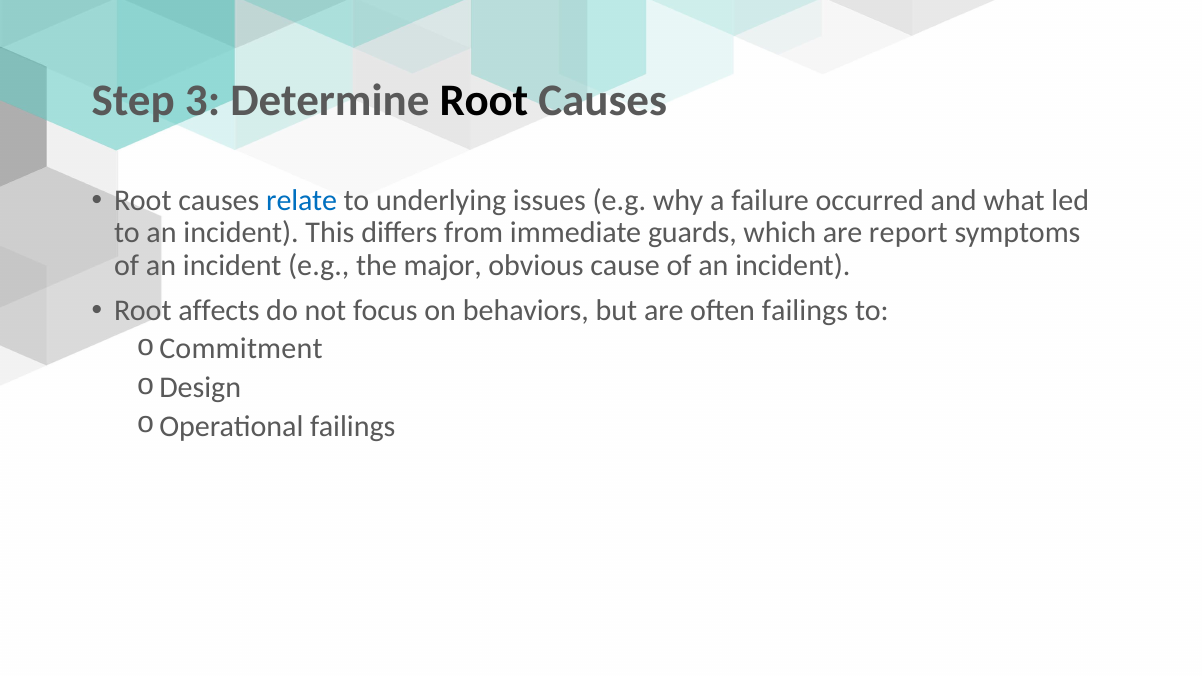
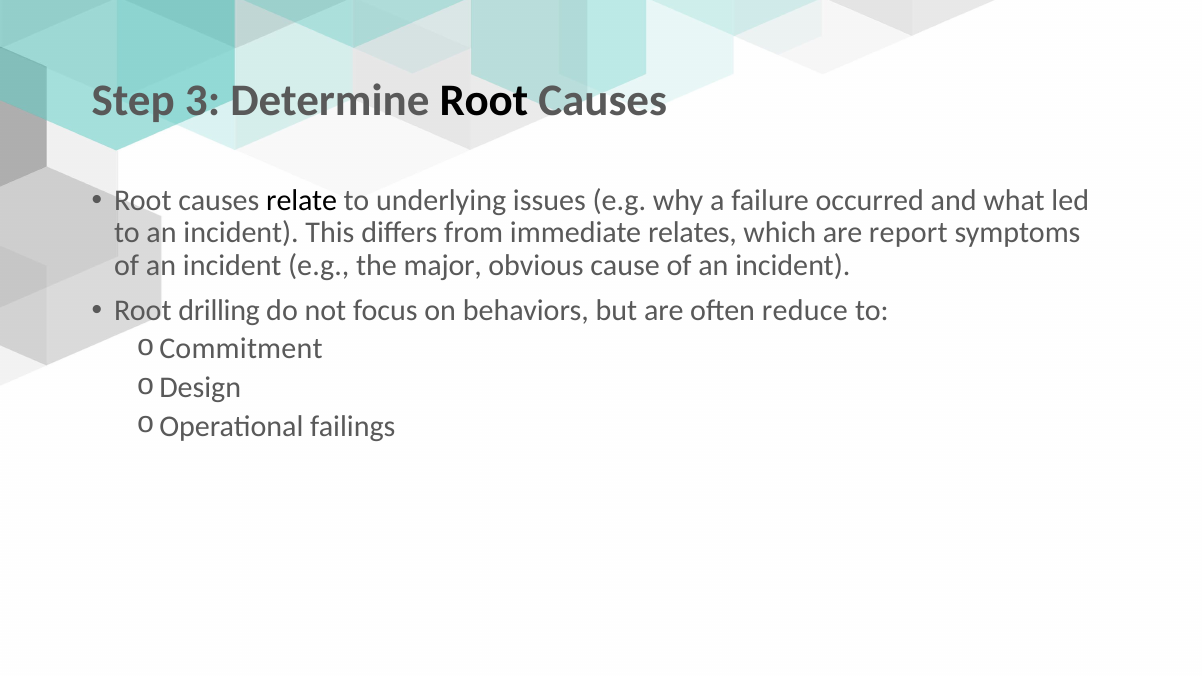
relate colour: blue -> black (302, 201)
guards: guards -> relates (692, 233)
affects: affects -> drilling (219, 310)
often failings: failings -> reduce (805, 310)
